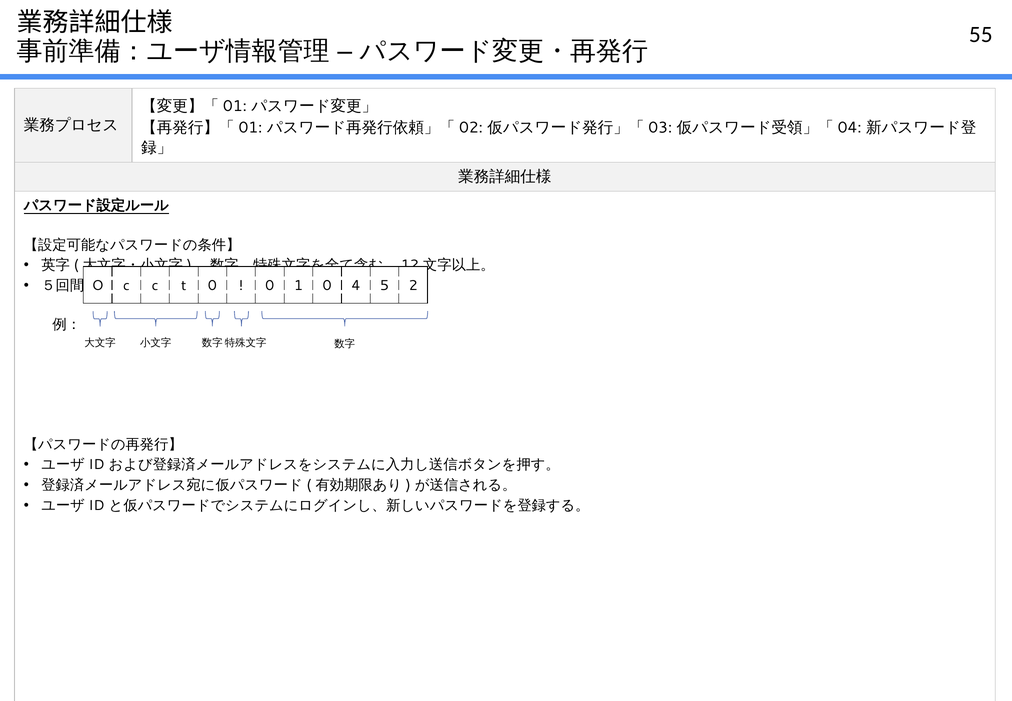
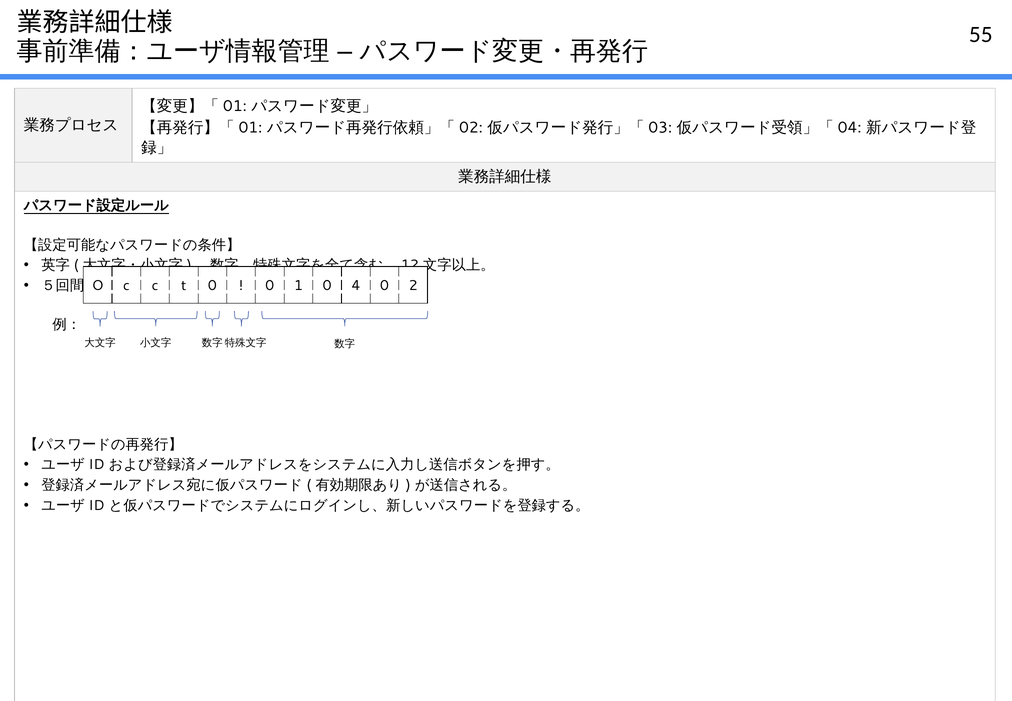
5: 5 -> 0 (385, 285)
